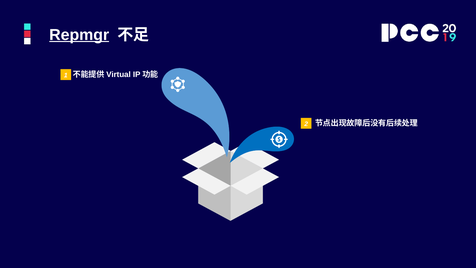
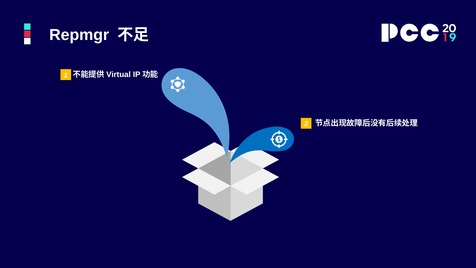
Repmgr underline: present -> none (79, 35)
